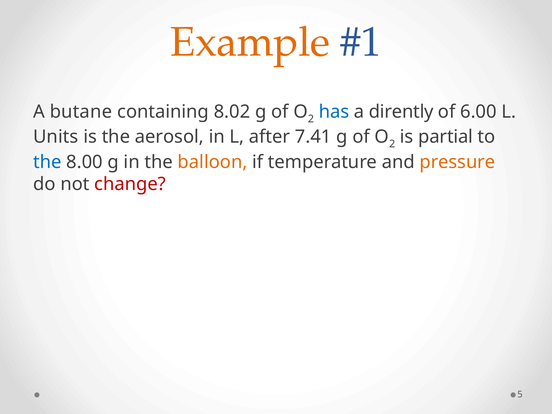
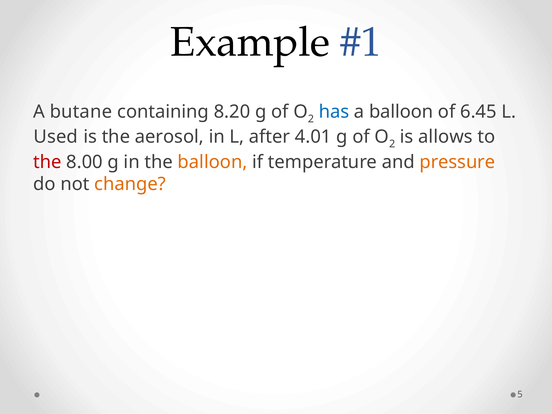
Example colour: orange -> black (250, 42)
8.02: 8.02 -> 8.20 (232, 112)
a dirently: dirently -> balloon (401, 112)
6.00: 6.00 -> 6.45 (478, 112)
Units: Units -> Used (56, 137)
7.41: 7.41 -> 4.01 (313, 137)
partial: partial -> allows (446, 137)
the colour: blue -> red (47, 162)
change colour: red -> orange (130, 184)
